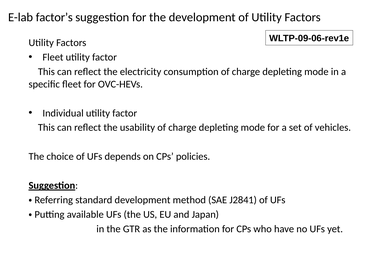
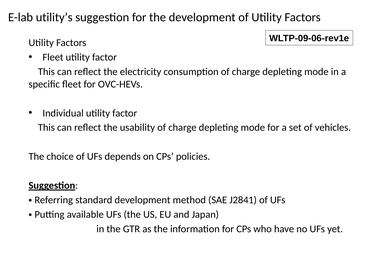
factor’s: factor’s -> utility’s (54, 17)
